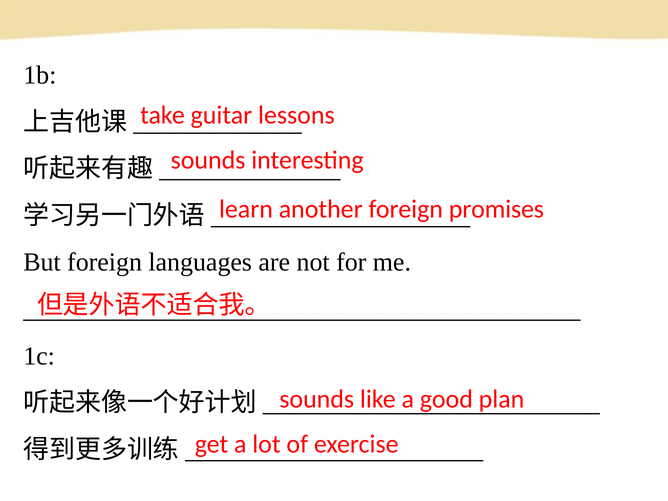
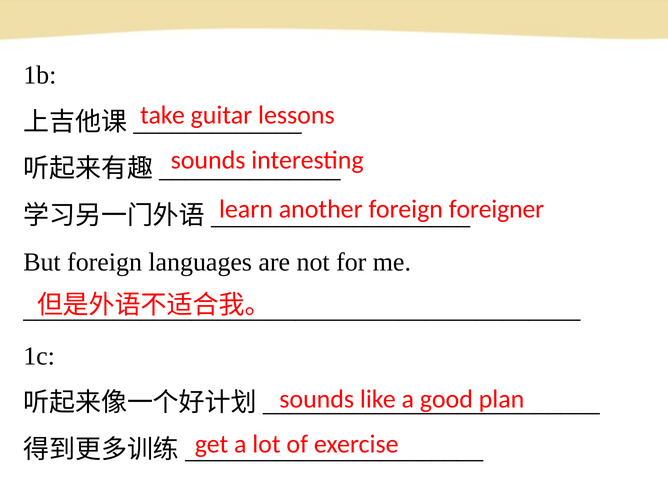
promises: promises -> foreigner (496, 209)
